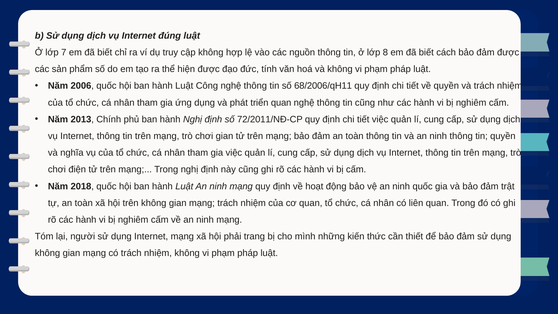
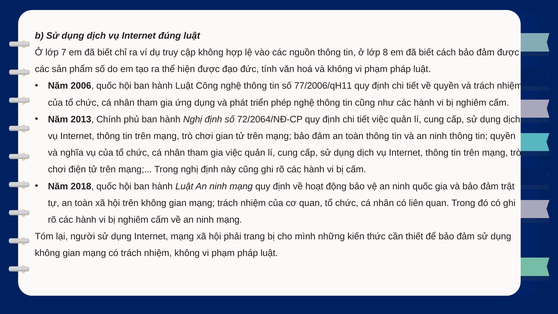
68/2006/qH11: 68/2006/qH11 -> 77/2006/qH11 (323, 86)
triển quan: quan -> phép (281, 103)
72/2011/NĐ-CP: 72/2011/NĐ-CP -> 72/2064/NĐ-CP (270, 119)
